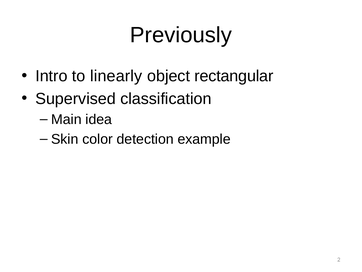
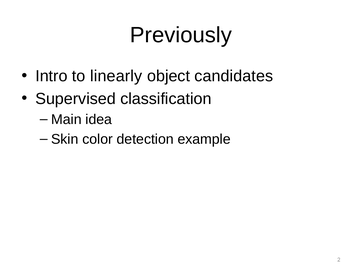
rectangular: rectangular -> candidates (234, 76)
